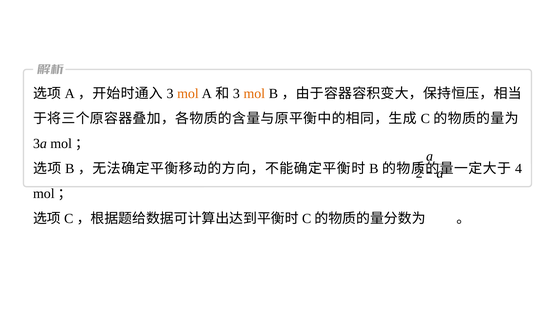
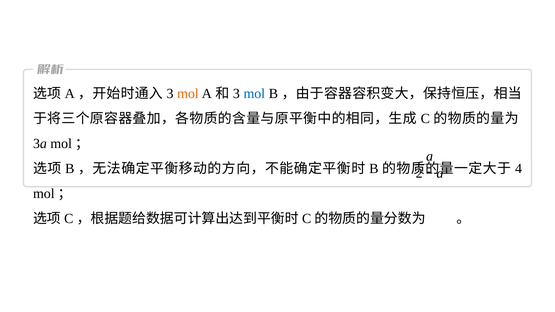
mol colour: orange -> blue (254, 94)
